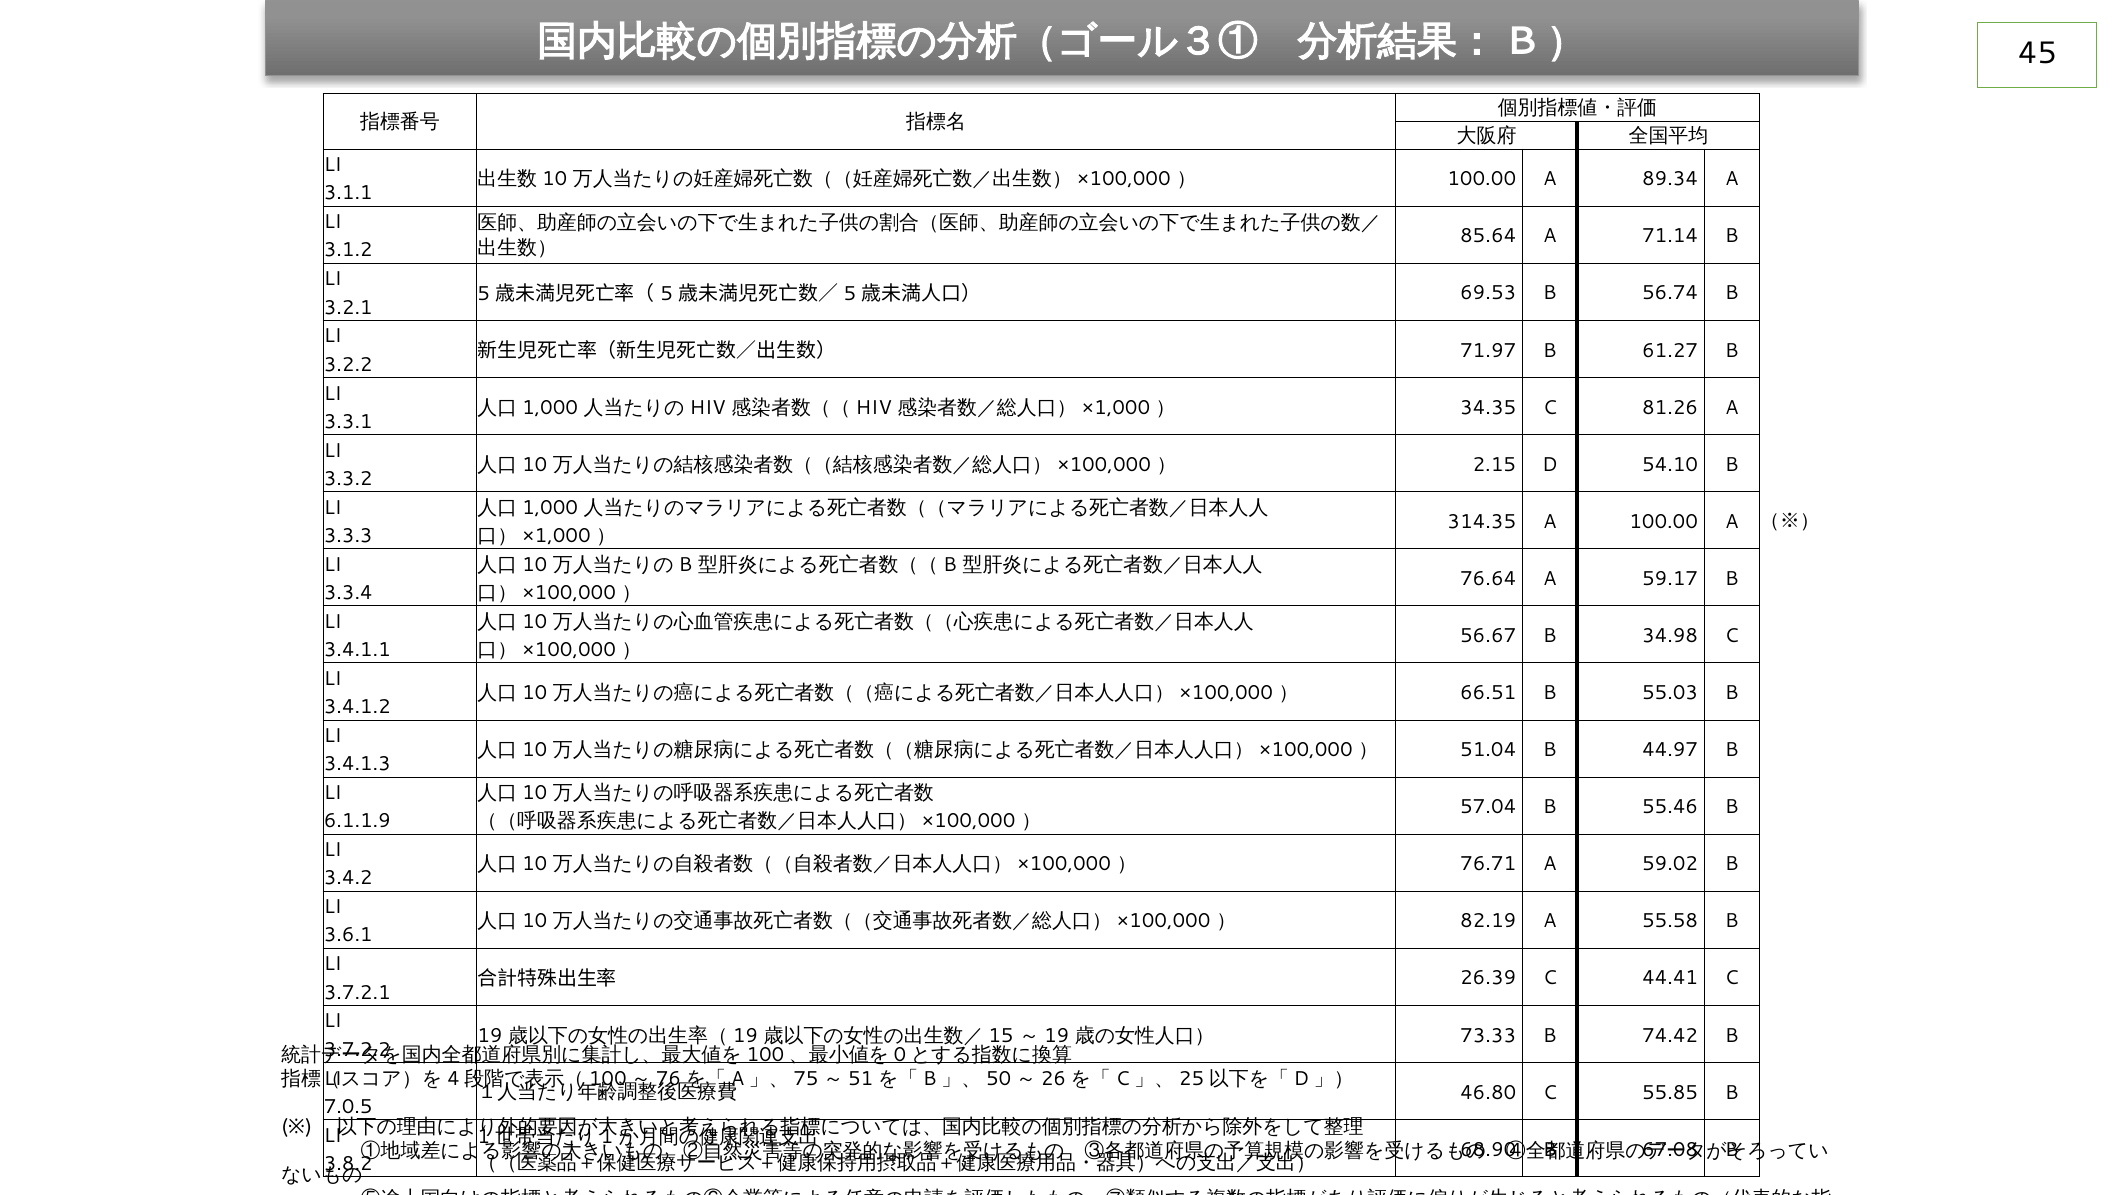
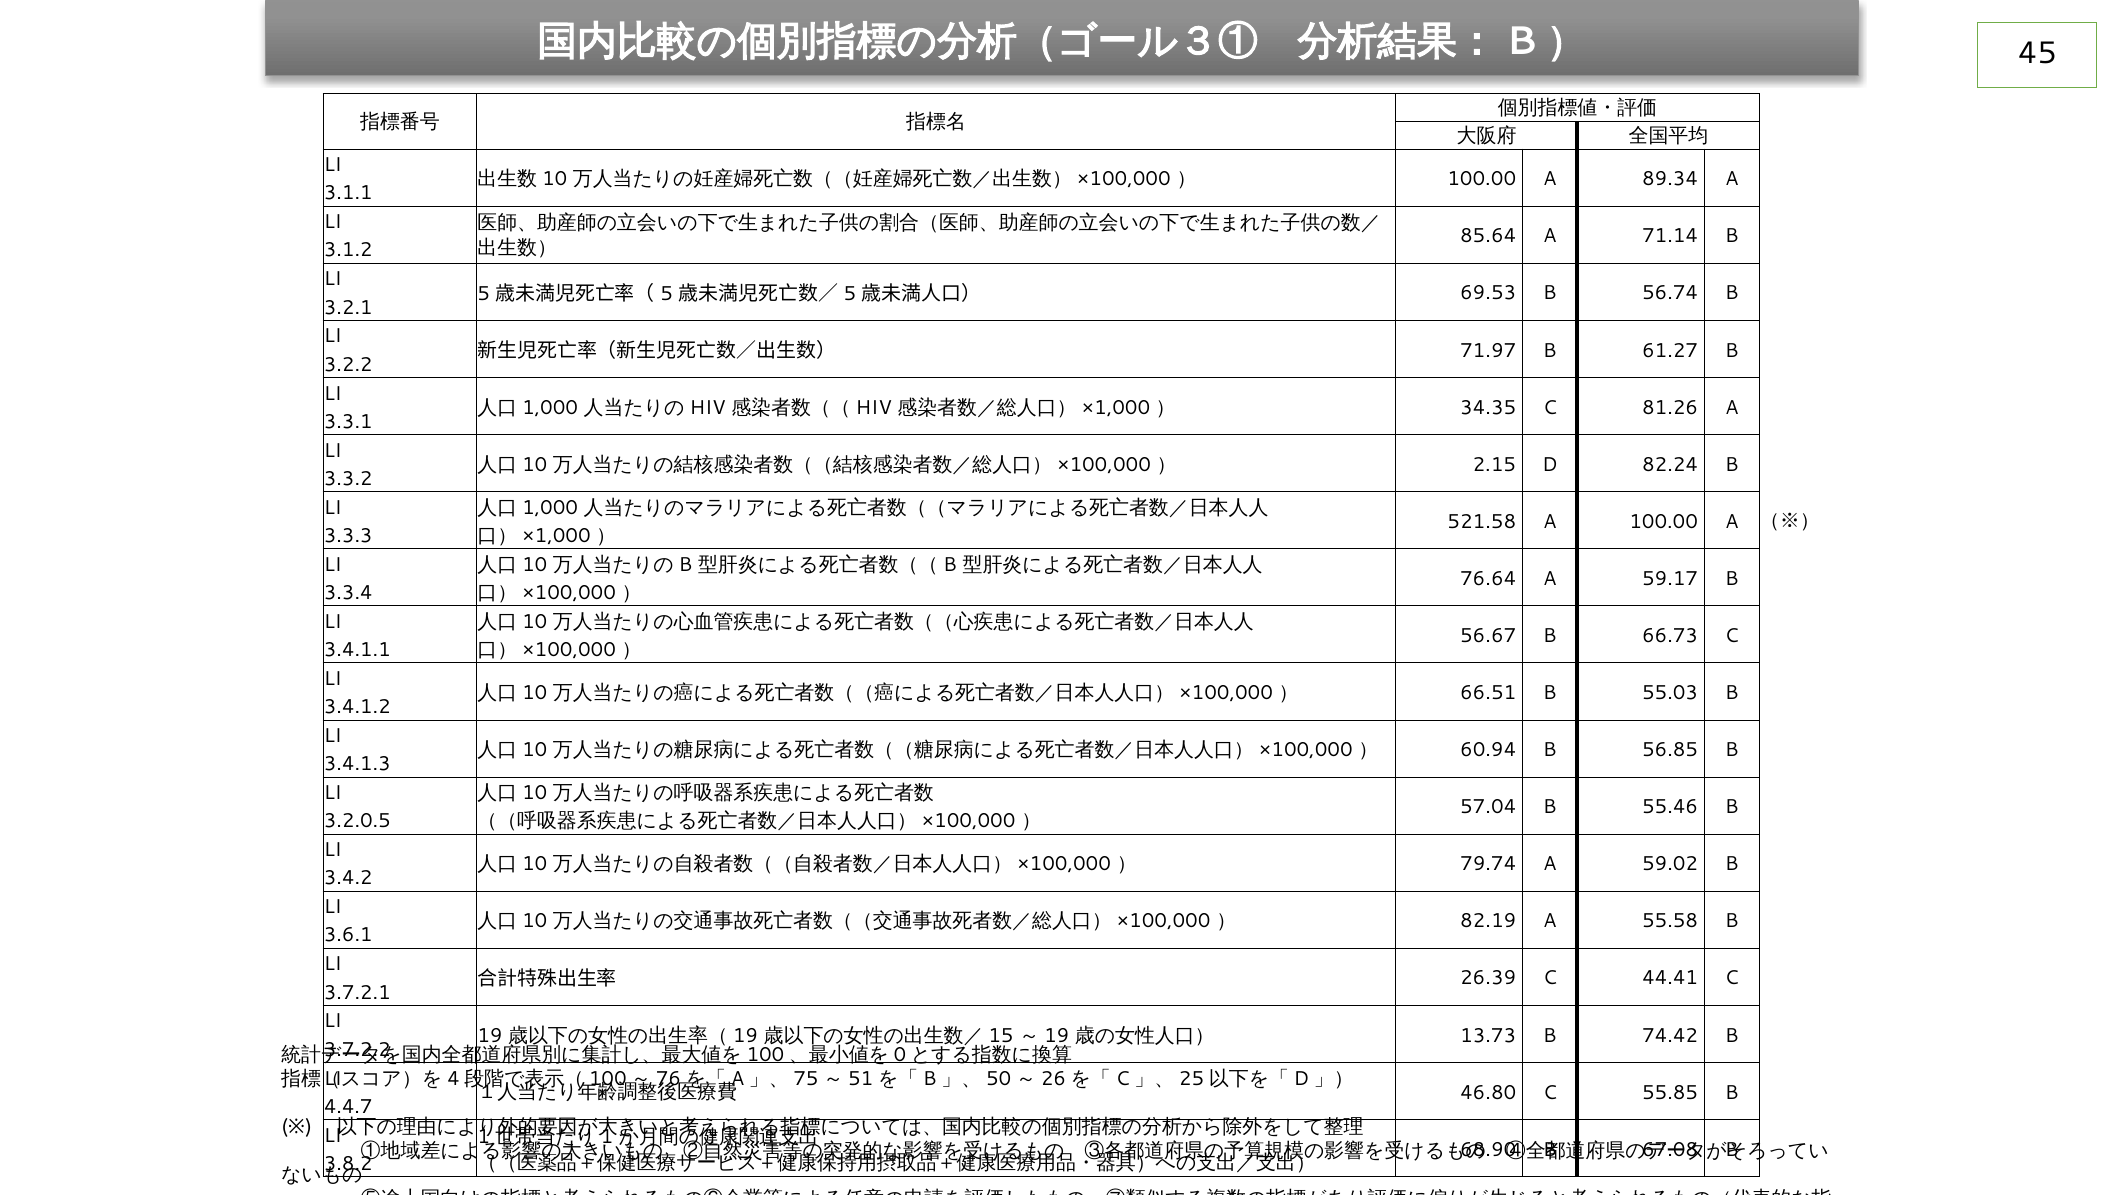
54.10: 54.10 -> 82.24 (1670, 465)
314.35: 314.35 -> 521.58 (1482, 522)
34.98: 34.98 -> 66.73 (1670, 636)
51.04: 51.04 -> 60.94 (1488, 750)
44.97: 44.97 -> 56.85 (1670, 750)
6.1.1.9: 6.1.1.9 -> 3.2.0.5 (357, 821)
76.71: 76.71 -> 79.74 (1488, 864)
73.33: 73.33 -> 13.73 (1488, 1035)
7.0.5: 7.0.5 -> 4.4.7 (348, 1106)
